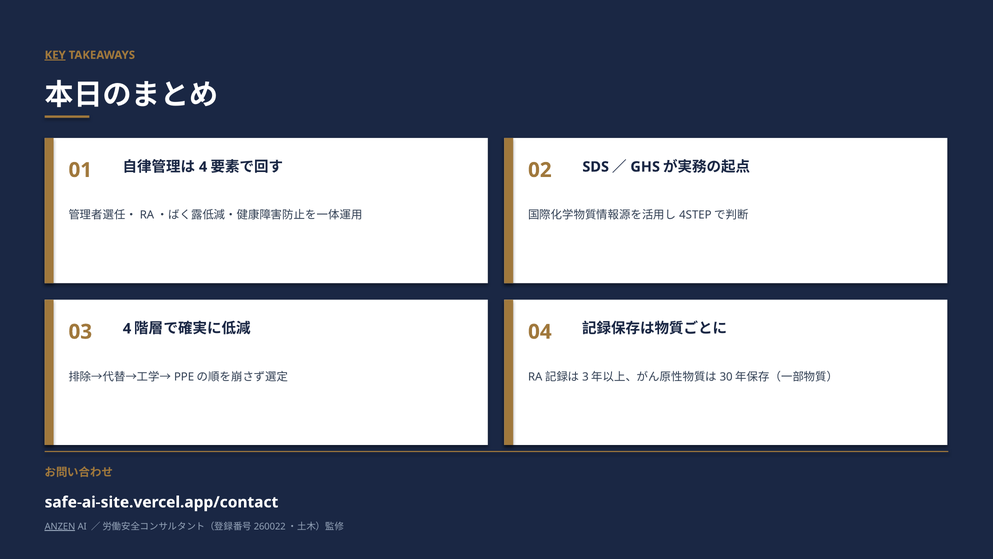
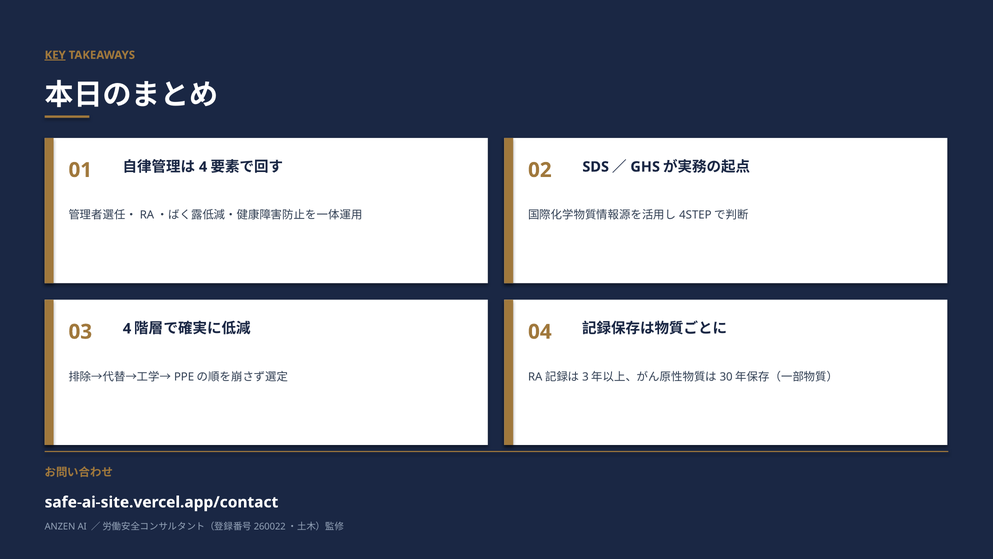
ANZEN underline: present -> none (60, 526)
